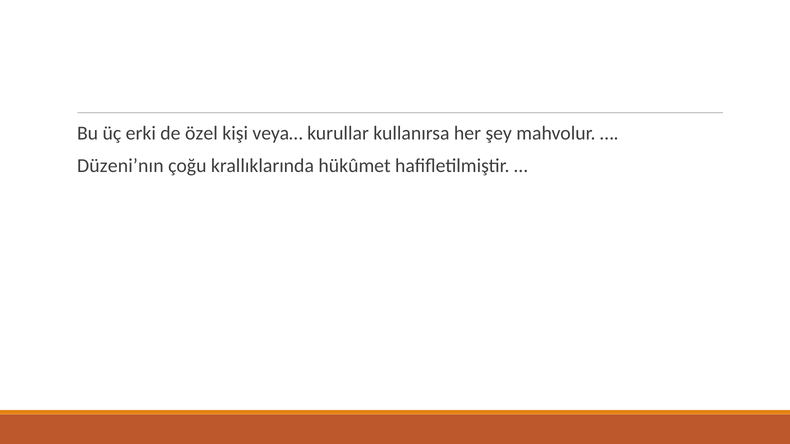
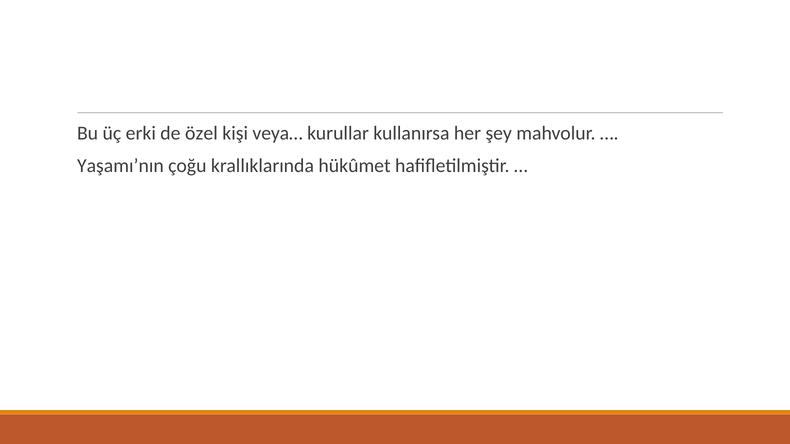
Düzeni’nın: Düzeni’nın -> Yaşamı’nın (120, 166)
